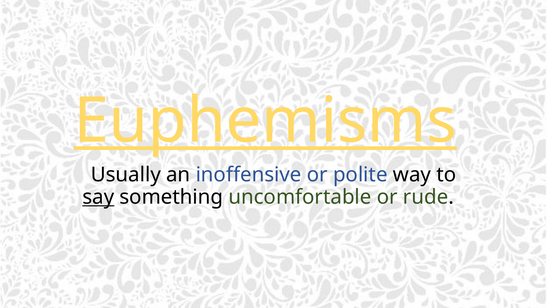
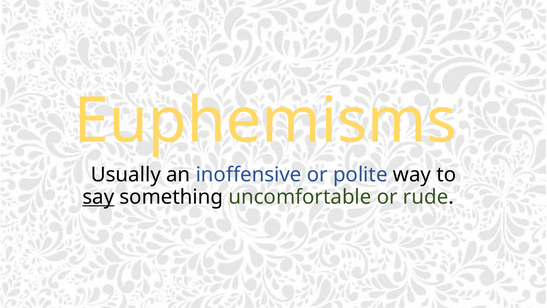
Euphemisms underline: present -> none (265, 121)
